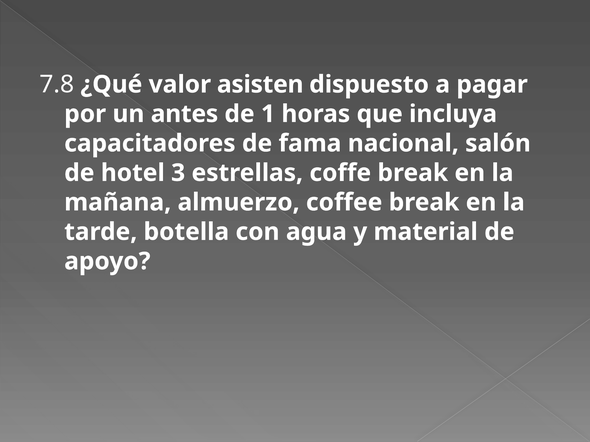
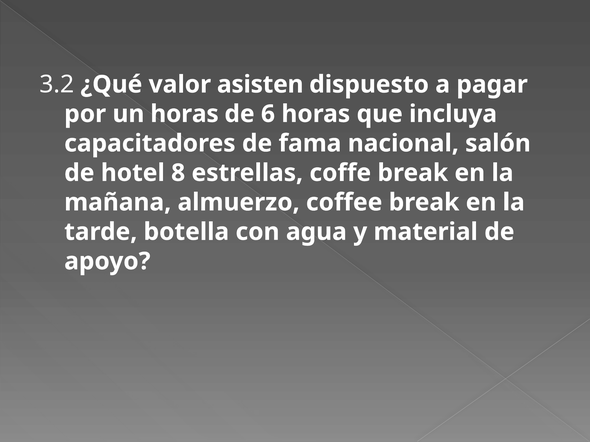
7.8: 7.8 -> 3.2 (57, 85)
un antes: antes -> horas (185, 114)
1: 1 -> 6 (268, 114)
3: 3 -> 8 (178, 173)
